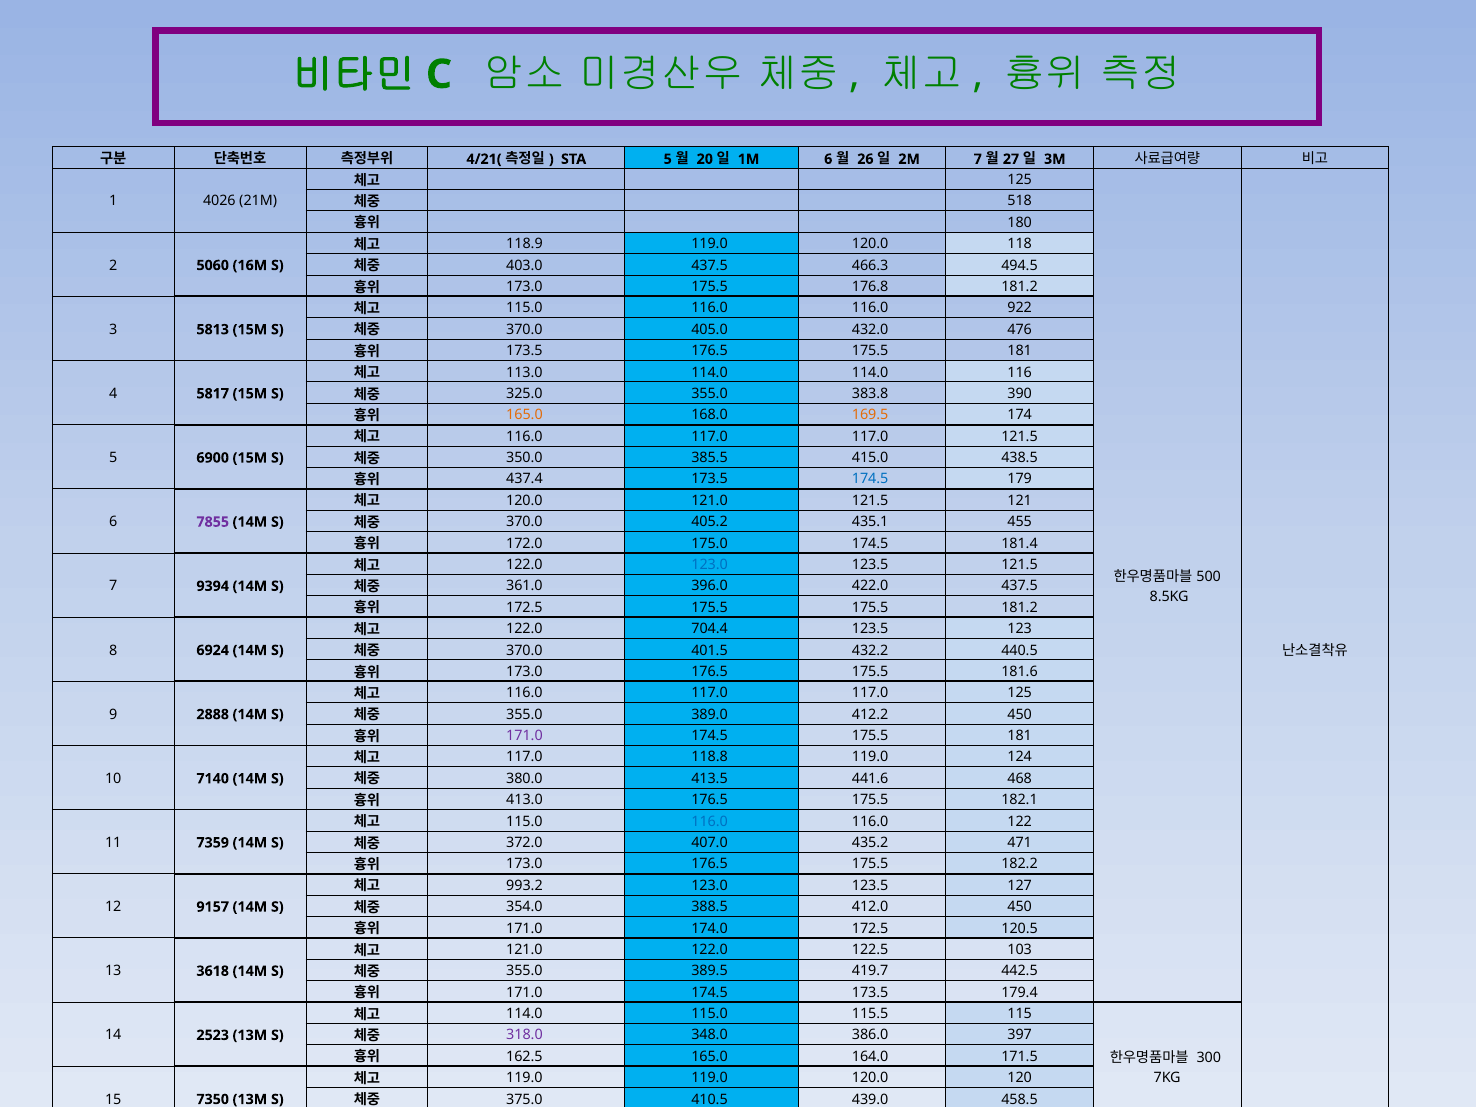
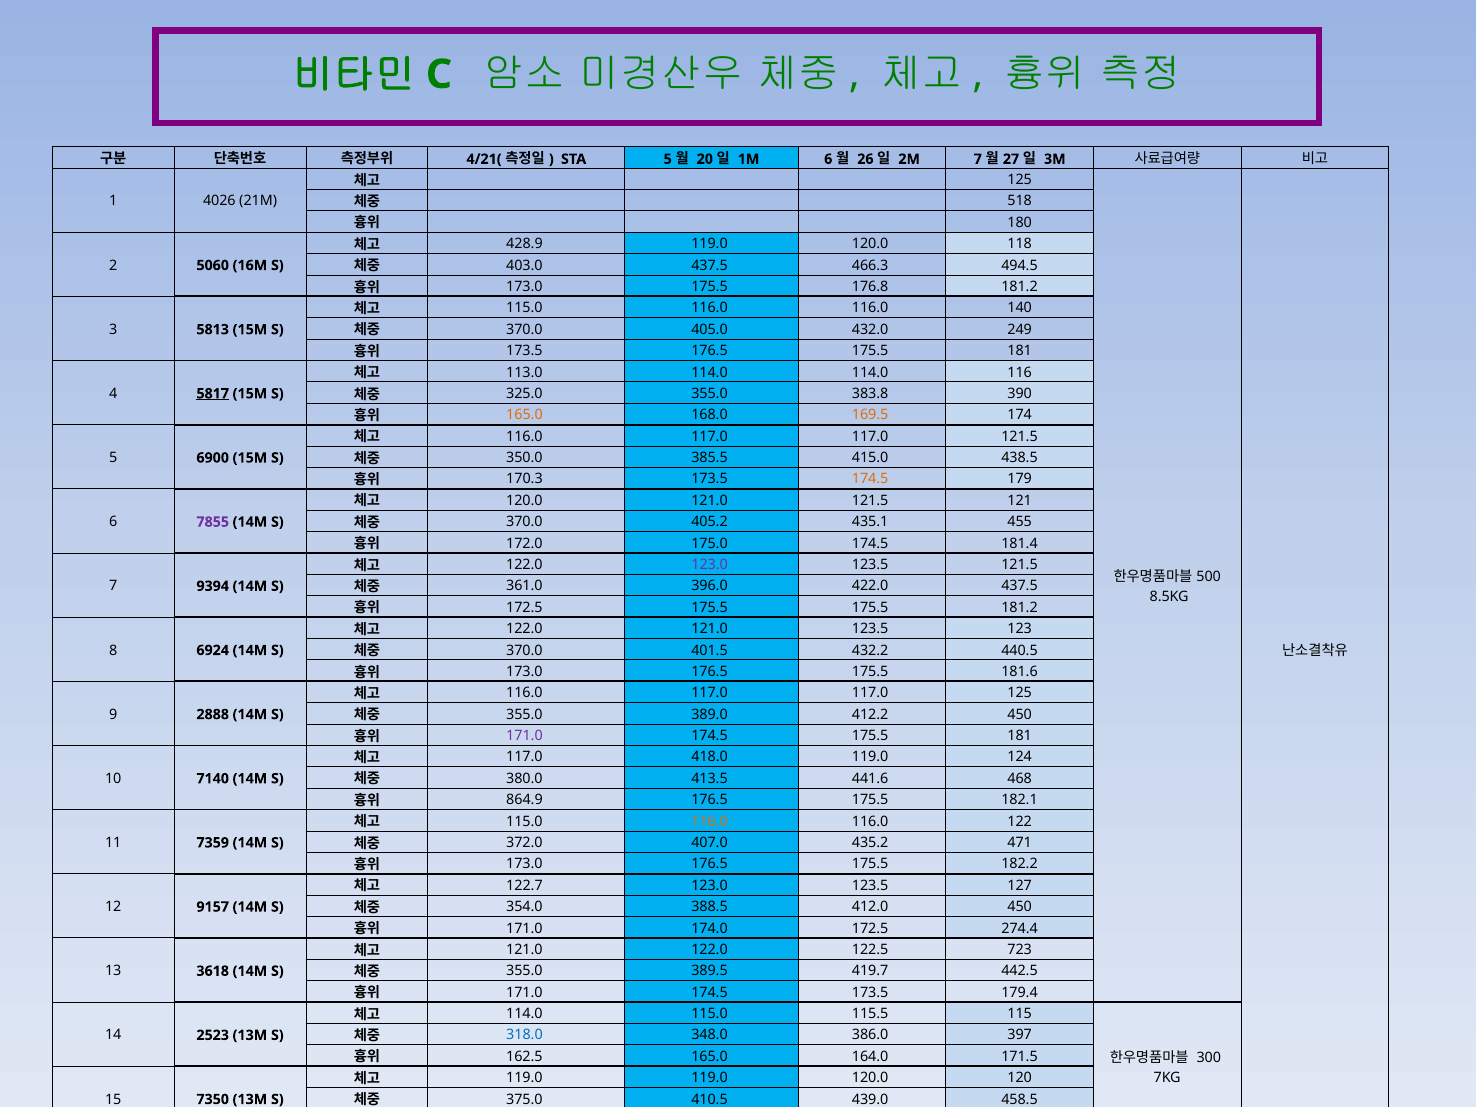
118.9: 118.9 -> 428.9 (524, 244)
922: 922 -> 140 (1020, 308)
476: 476 -> 249 (1020, 330)
5817 underline: none -> present (213, 394)
437.4: 437.4 -> 170.3 (524, 479)
174.5 colour: blue -> orange (870, 479)
123.0 colour: blue -> purple (710, 565)
122.0 704.4: 704.4 -> 121.0 (710, 629)
118.8: 118.8 -> 418.0 (710, 757)
413.0: 413.0 -> 864.9 (524, 800)
116.0 colour: blue -> orange (710, 821)
993.2: 993.2 -> 122.7 (524, 886)
120.5: 120.5 -> 274.4 (1020, 928)
103: 103 -> 723 (1020, 950)
318.0 colour: purple -> blue (524, 1035)
